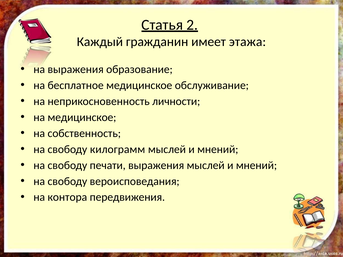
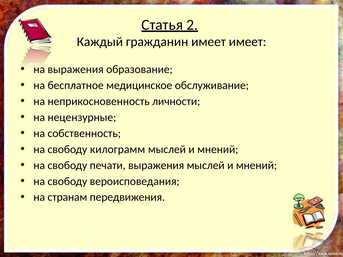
имеет этажа: этажа -> имеет (248, 42)
на медицинское: медицинское -> нецензурные (82, 117)
контора: контора -> странам (67, 197)
